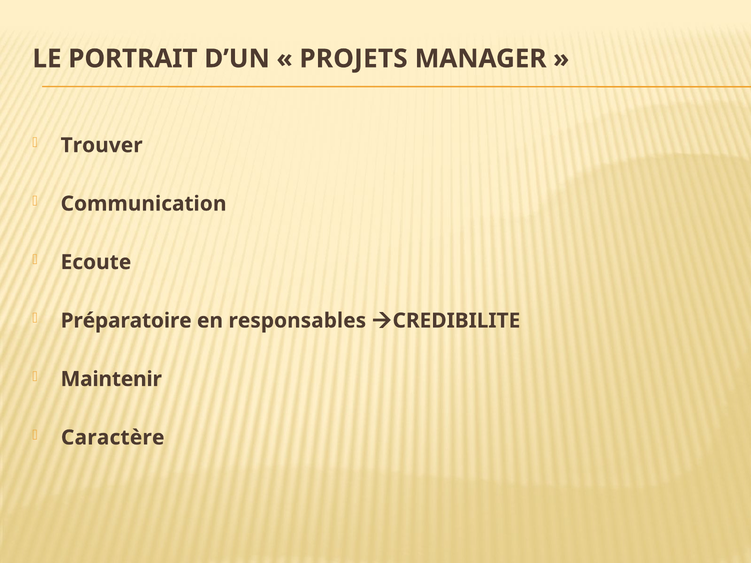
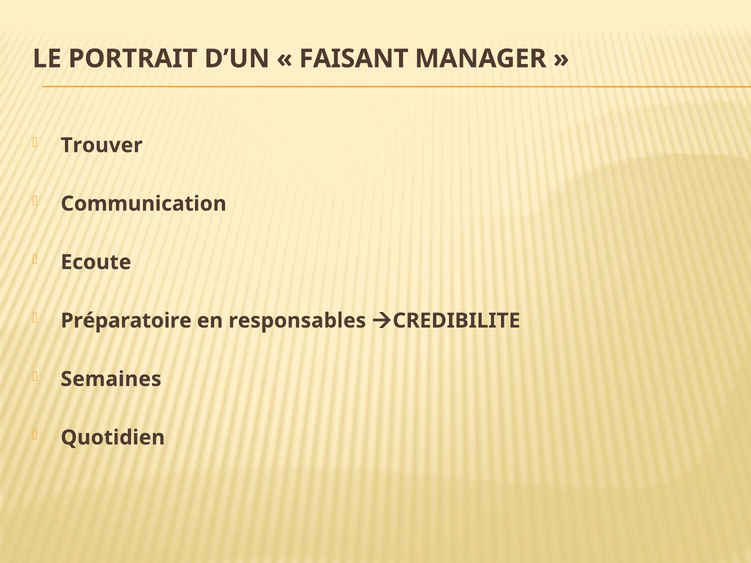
PROJETS: PROJETS -> FAISANT (354, 59)
Maintenir: Maintenir -> Semaines (111, 379)
Caractère: Caractère -> Quotidien (113, 438)
